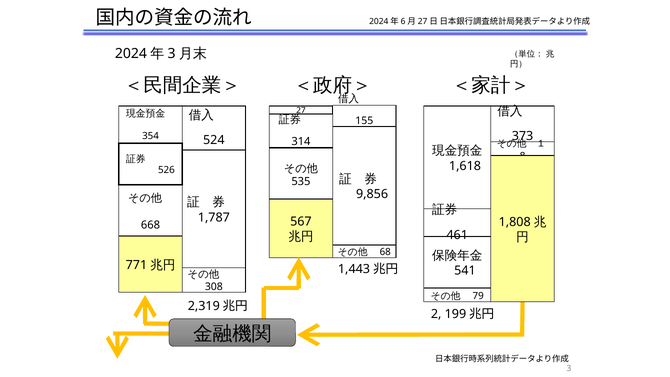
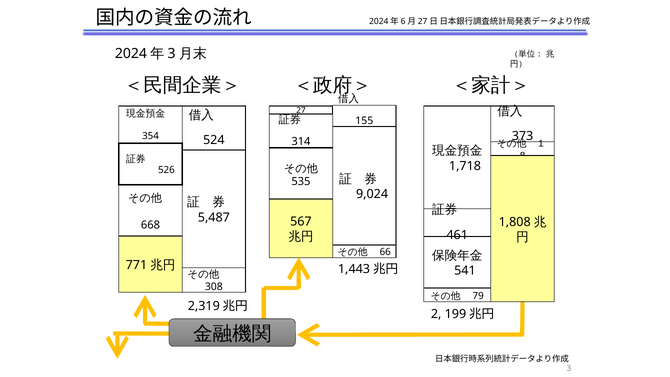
1,618: 1,618 -> 1,718 (465, 166)
9,856: 9,856 -> 9,024 (372, 194)
1,787: 1,787 -> 5,487 (214, 217)
68: 68 -> 66 (385, 252)
